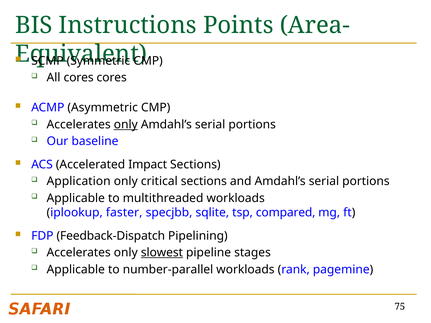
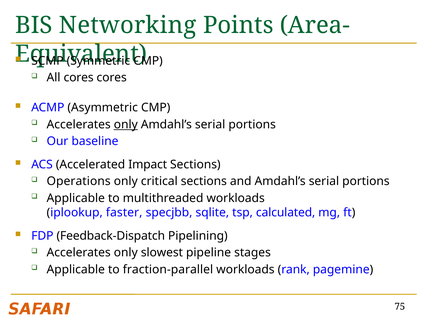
Instructions: Instructions -> Networking (128, 25)
Application: Application -> Operations (79, 181)
compared: compared -> calculated (286, 213)
slowest underline: present -> none (162, 253)
number-parallel: number-parallel -> fraction-parallel (168, 270)
